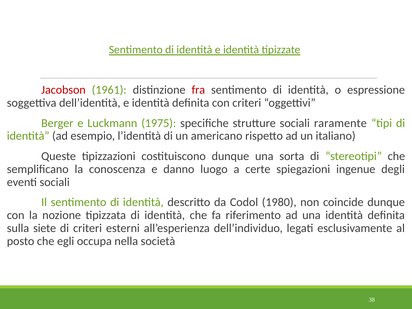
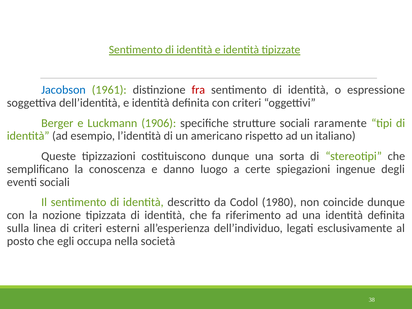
Jacobson colour: red -> blue (63, 90)
1975: 1975 -> 1906 (159, 123)
siete: siete -> linea (45, 228)
